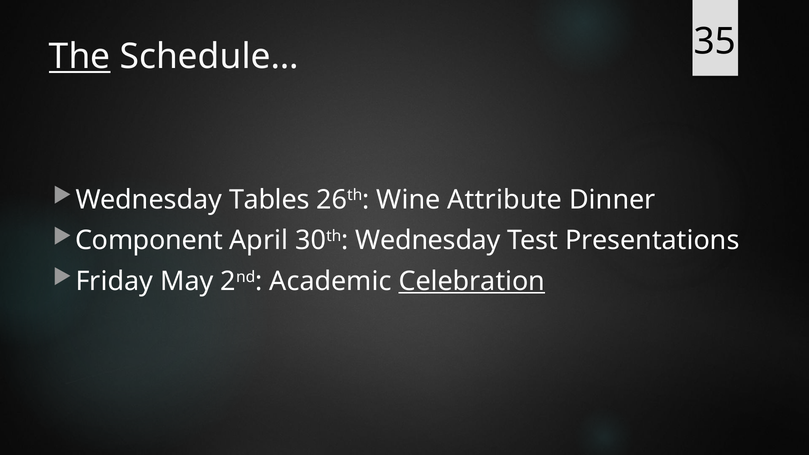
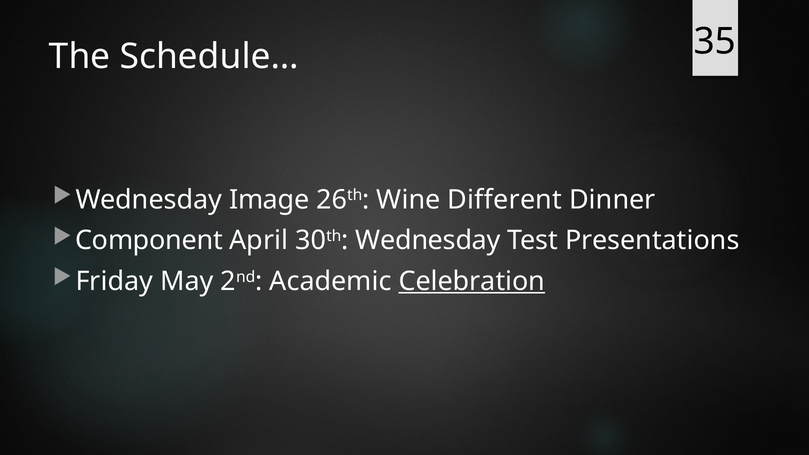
The underline: present -> none (80, 57)
Tables: Tables -> Image (269, 200)
Attribute: Attribute -> Different (505, 200)
